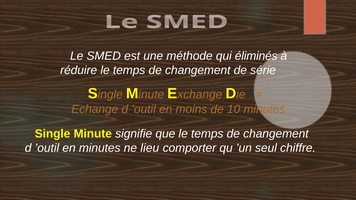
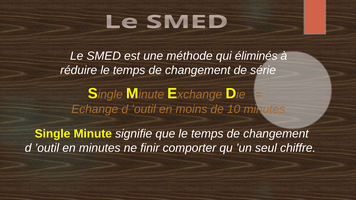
lieu: lieu -> finir (150, 148)
